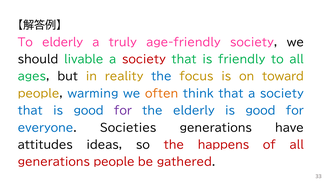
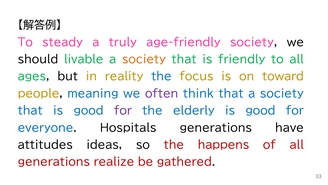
To elderly: elderly -> steady (63, 42)
society colour: red -> orange (144, 59)
warming: warming -> meaning (93, 93)
often colour: orange -> purple (162, 93)
Societies: Societies -> Hospitals (128, 128)
generations people: people -> realize (114, 162)
